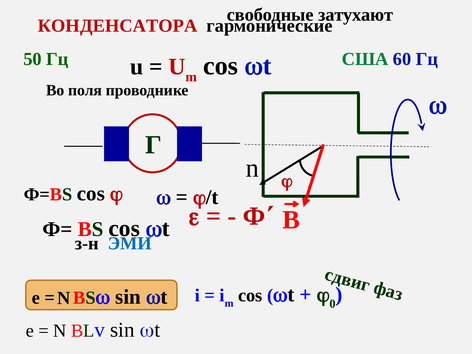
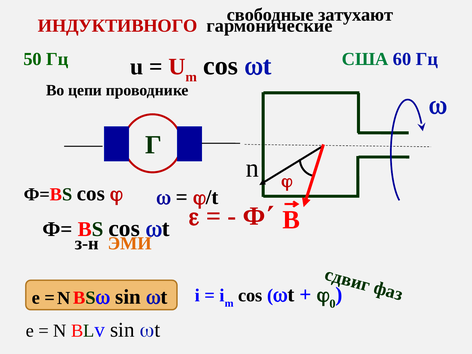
КОНДЕНСАТОРА: КОНДЕНСАТОРА -> ИНДУКТИВНОГО (118, 26)
поля: поля -> цепи (85, 90)
ЭМИ colour: blue -> orange (130, 243)
